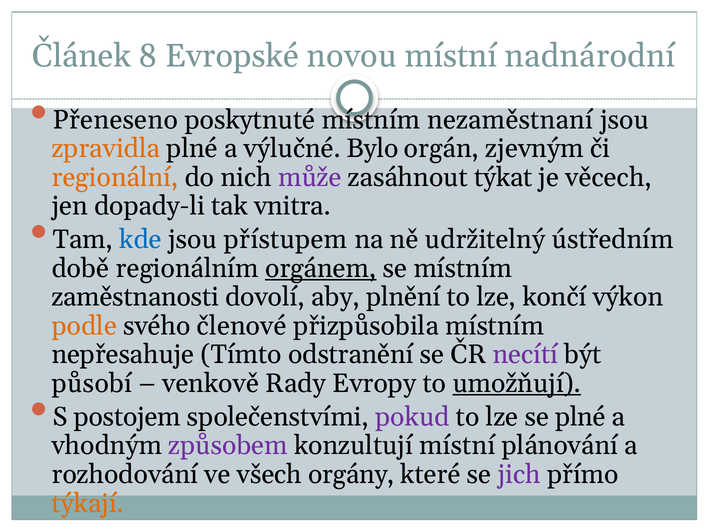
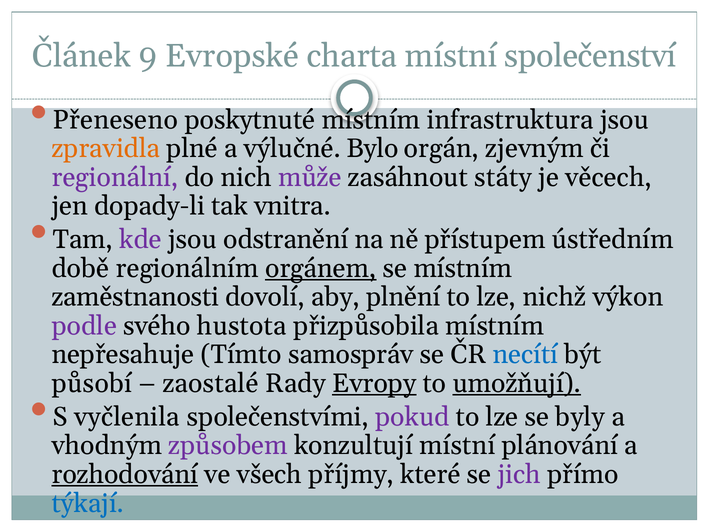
8: 8 -> 9 (148, 56)
novou: novou -> charta (352, 56)
nadnárodní: nadnárodní -> společenství (590, 56)
nezaměstnaní: nezaměstnaní -> infrastruktura (510, 120)
regionální colour: orange -> purple (115, 177)
týkat: týkat -> státy (503, 177)
kde colour: blue -> purple (141, 239)
přístupem: přístupem -> odstranění (286, 239)
udržitelný: udržitelný -> přístupem (485, 239)
končí: končí -> nichž (554, 297)
podle colour: orange -> purple (84, 326)
členové: členové -> hustota (242, 326)
odstranění: odstranění -> samospráv (351, 354)
necítí colour: purple -> blue (525, 354)
venkově: venkově -> zaostalé (211, 383)
Evropy underline: none -> present (374, 383)
postojem: postojem -> vyčlenila (127, 417)
se plné: plné -> byly (580, 417)
rozhodování underline: none -> present (125, 474)
orgány: orgány -> příjmy (351, 474)
týkají colour: orange -> blue (88, 503)
